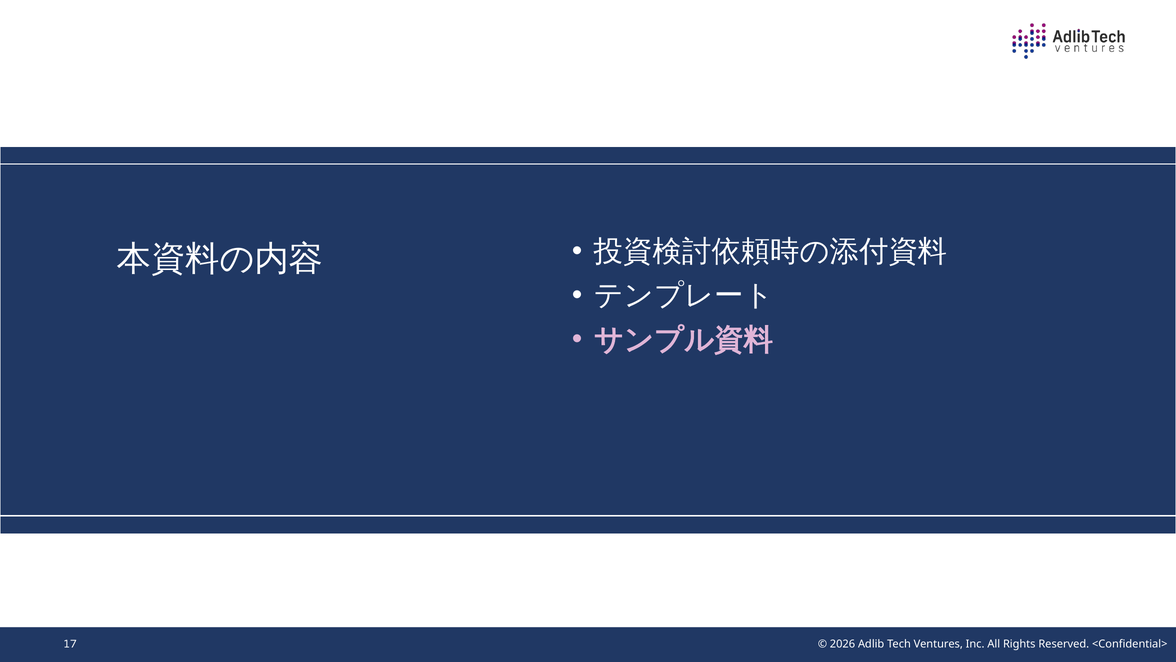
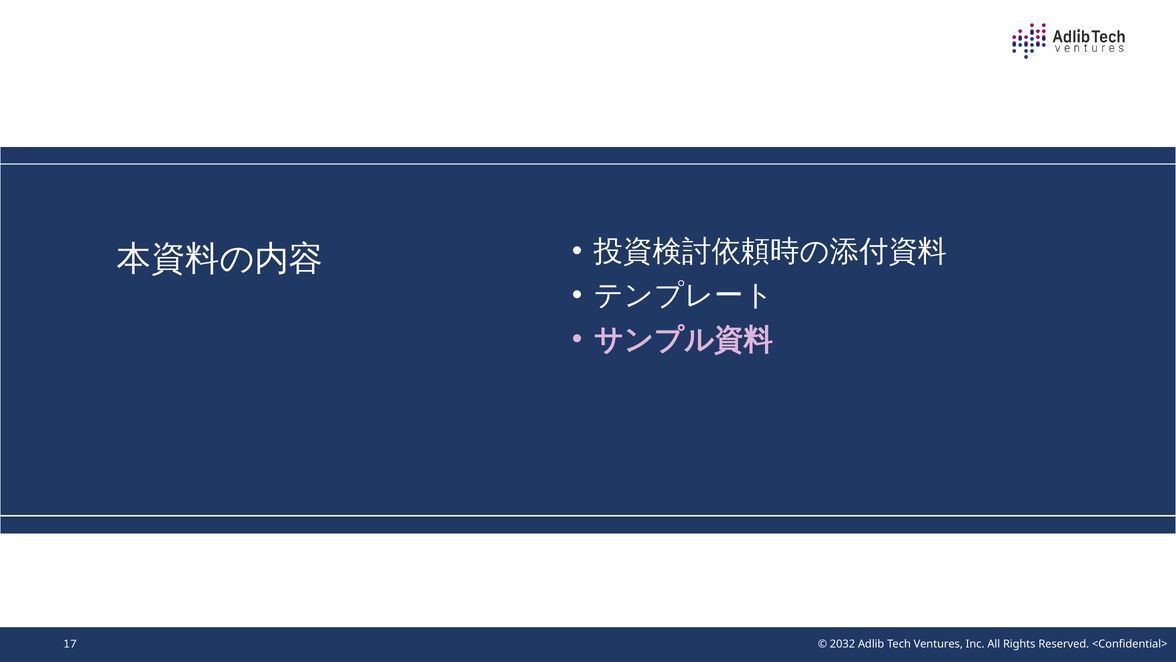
2026: 2026 -> 2032 (842, 644)
